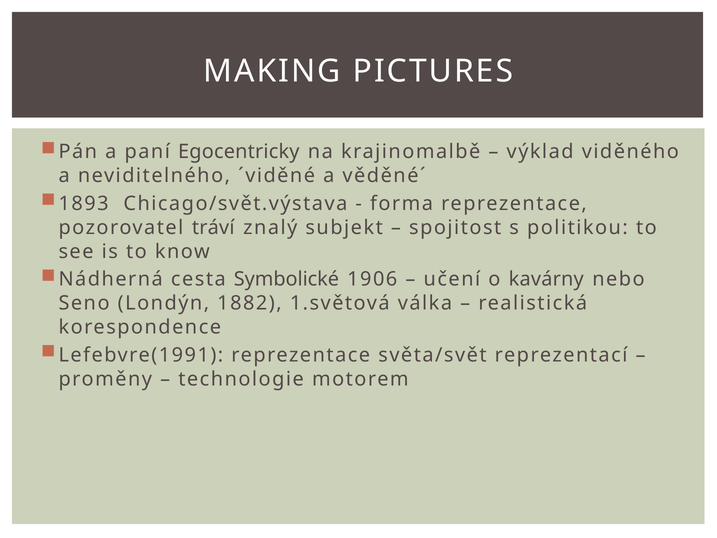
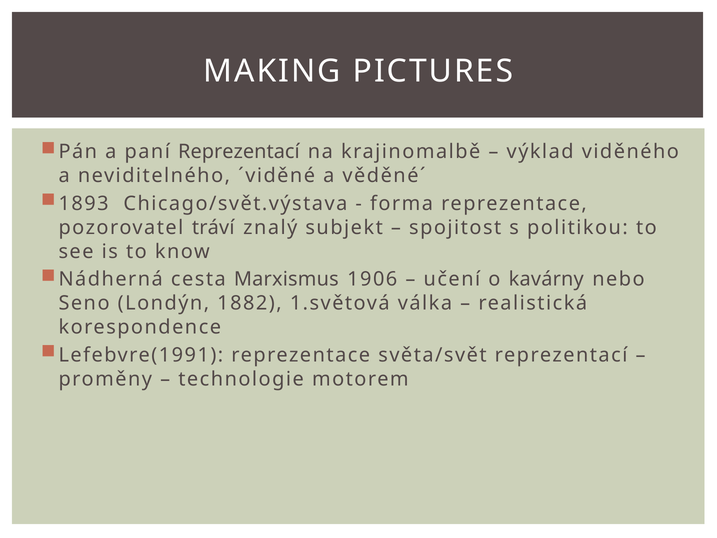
paní Egocentricky: Egocentricky -> Reprezentací (239, 152)
Symbolické: Symbolické -> Marxismus (286, 279)
